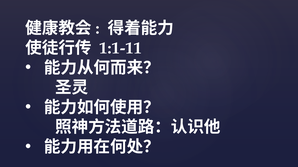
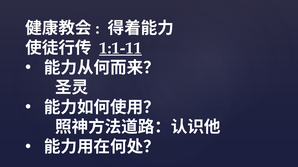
1:1-11 underline: none -> present (121, 48)
